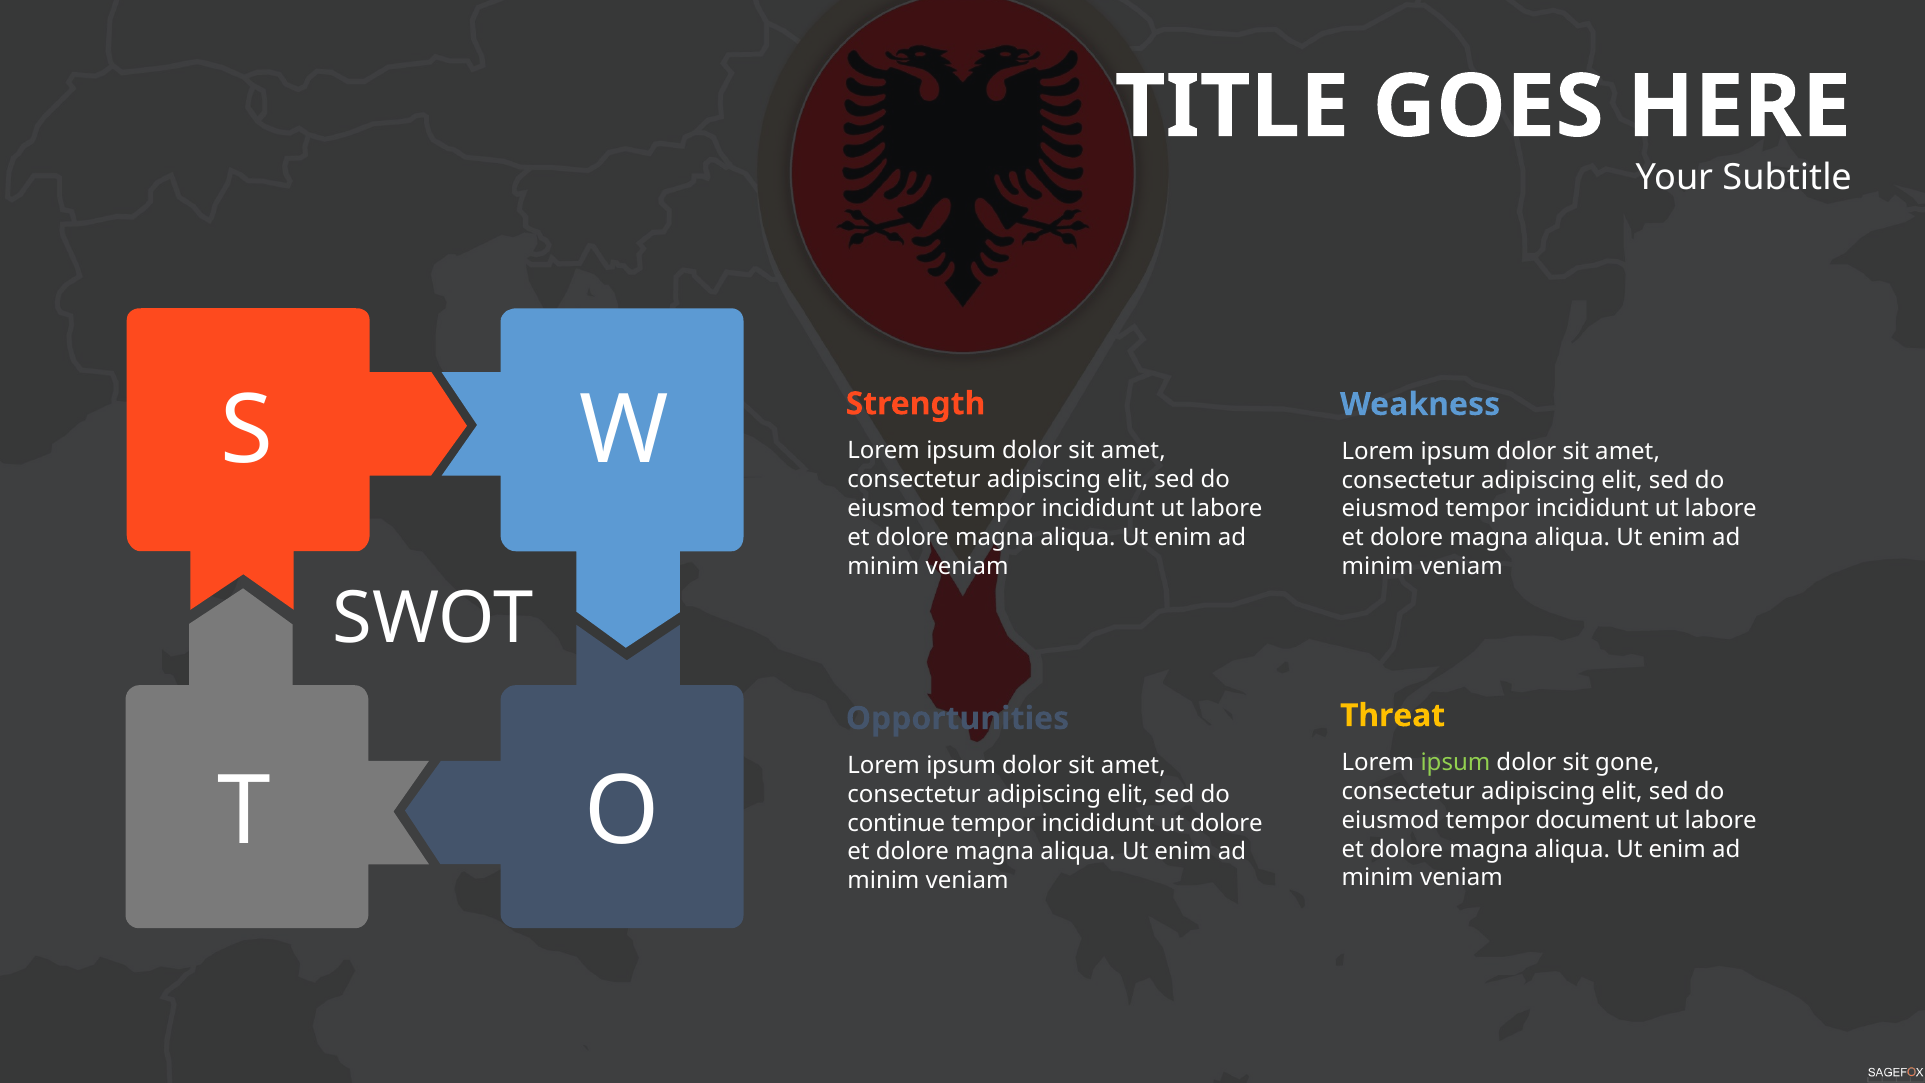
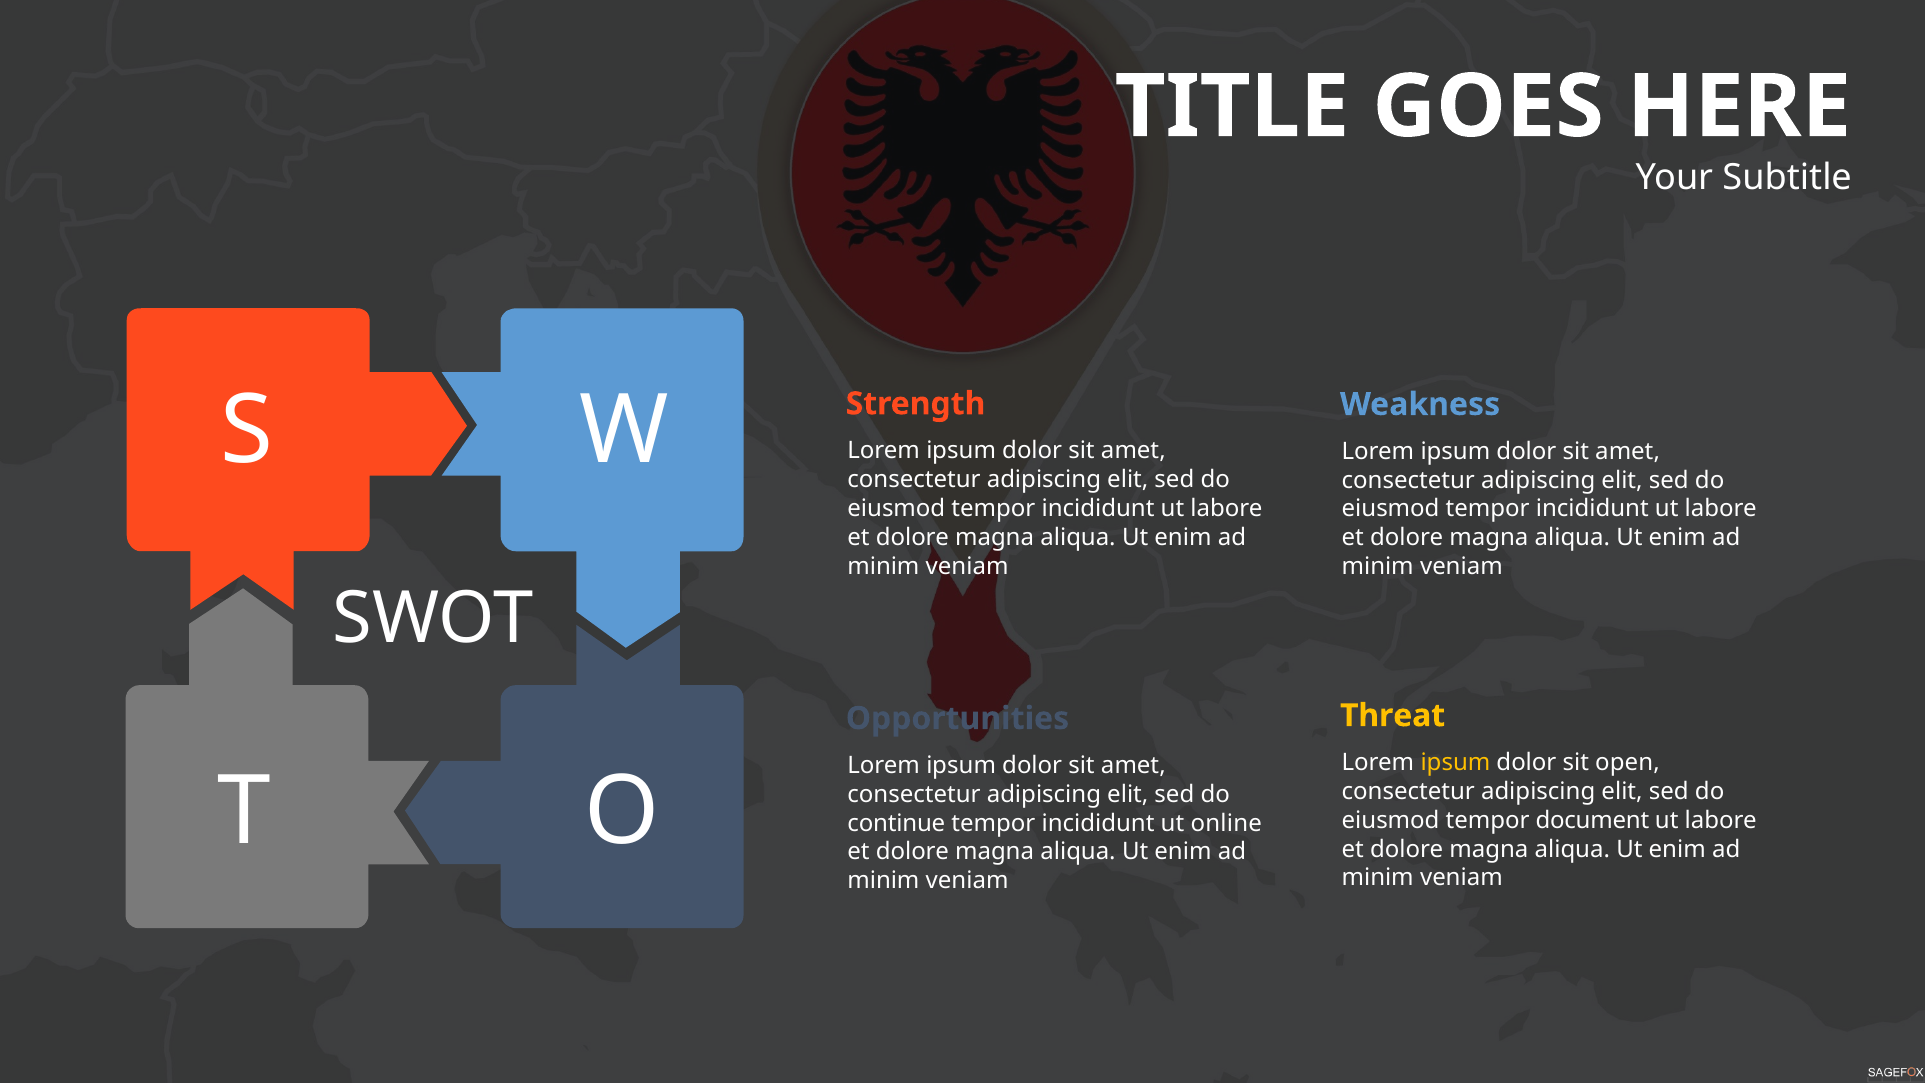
ipsum colour: light green -> yellow (1455, 762)
gone: gone -> open (1627, 762)
ut dolore: dolore -> online (1226, 823)
